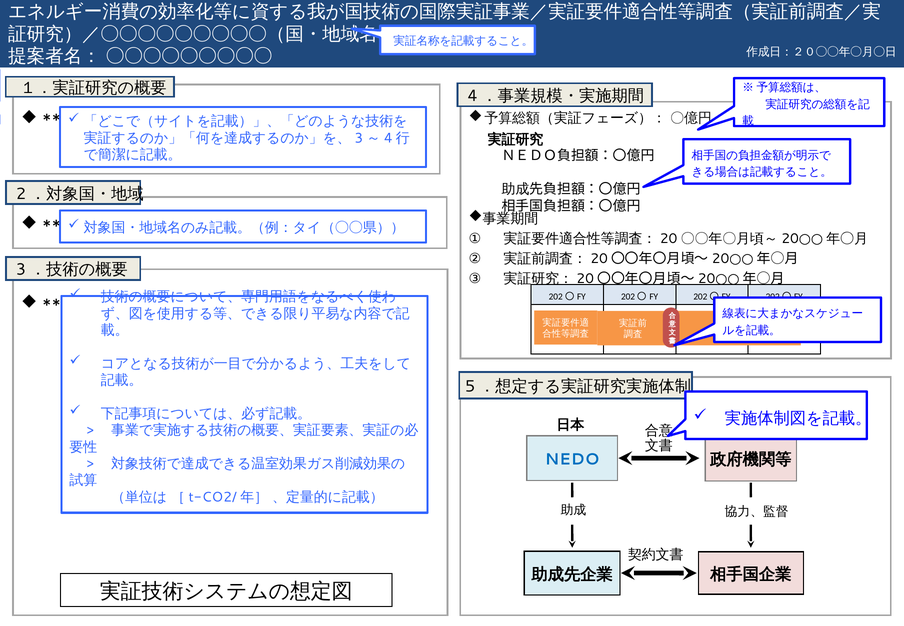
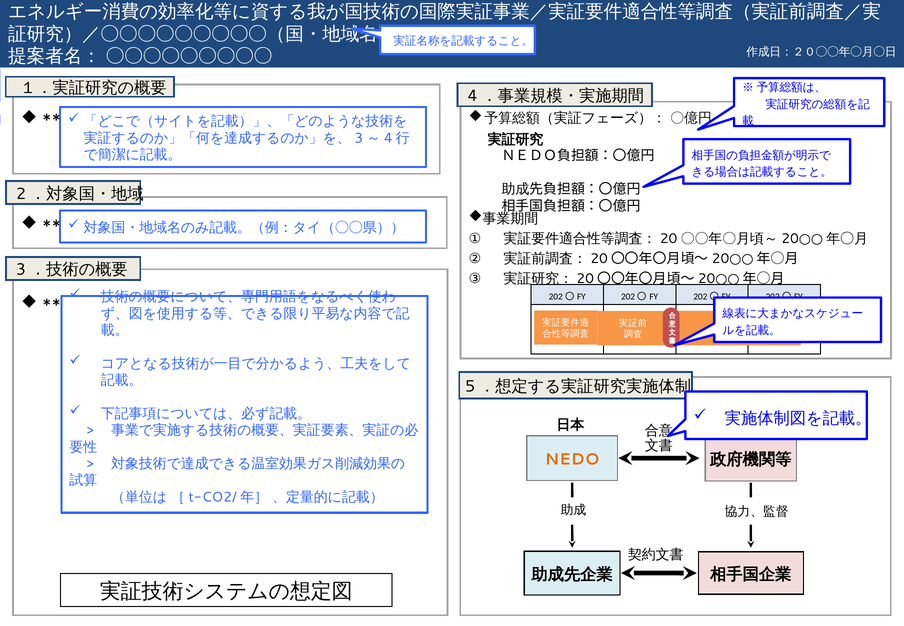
NEDO colour: blue -> orange (572, 459)
